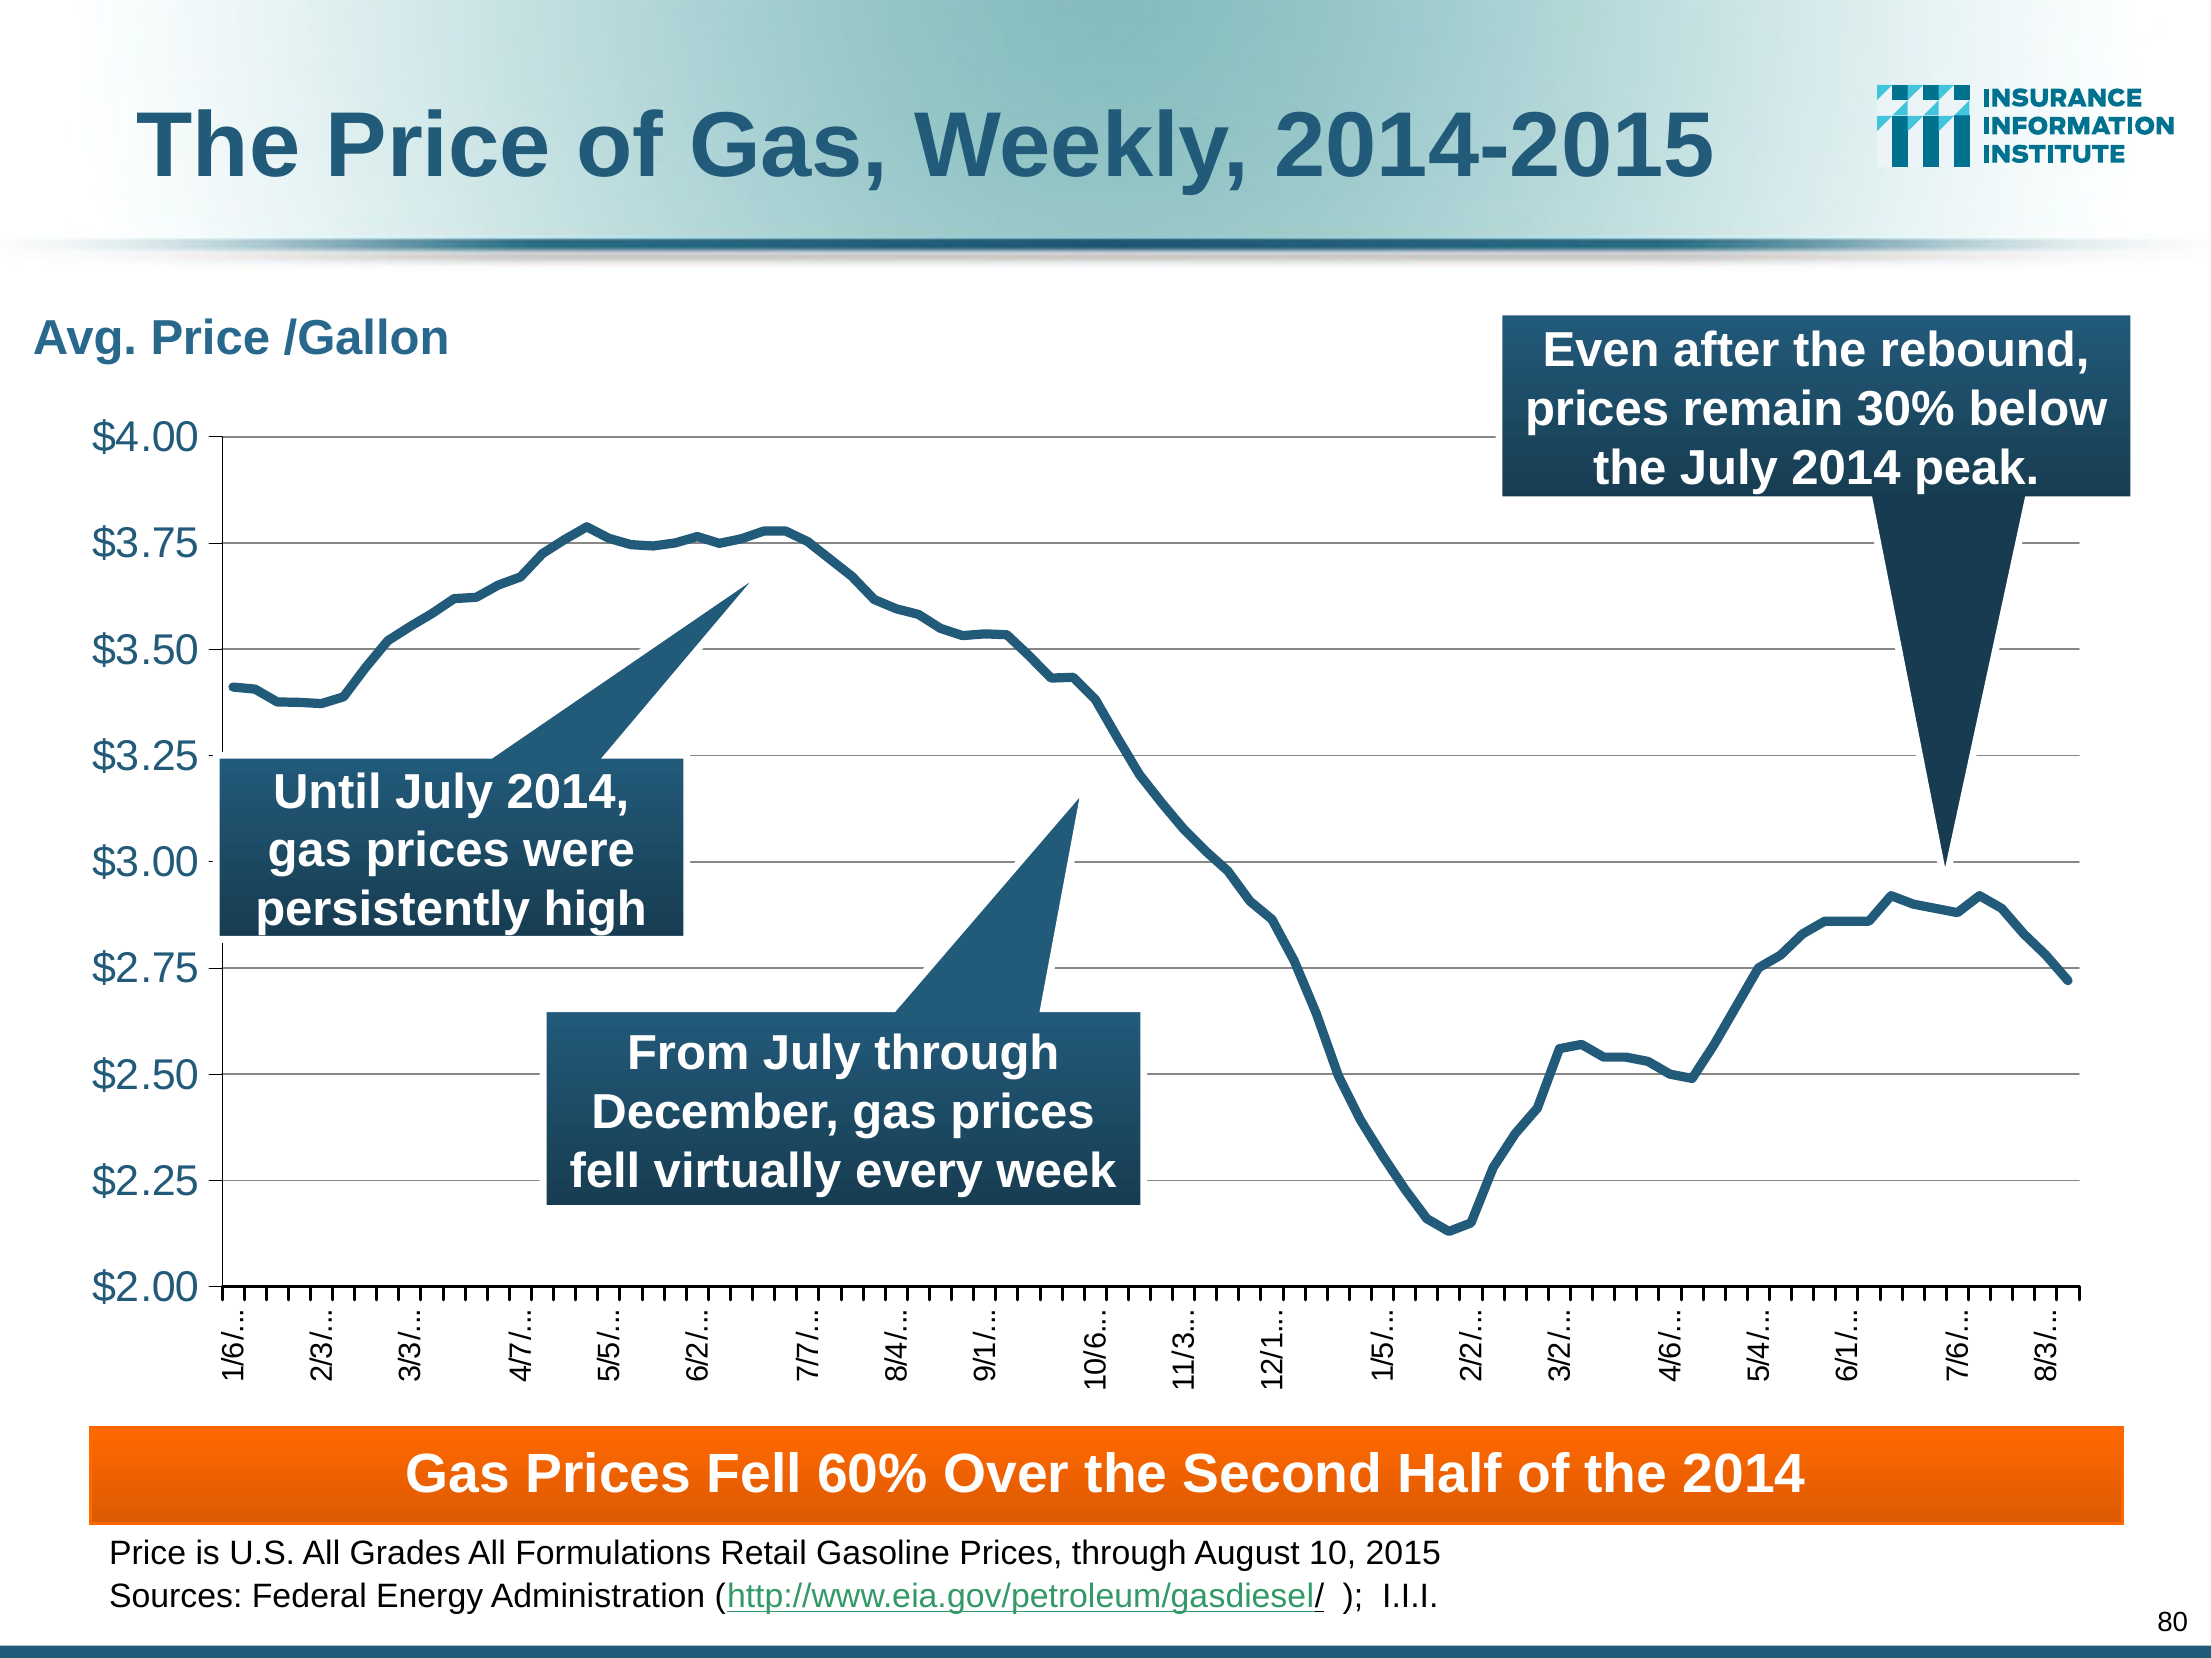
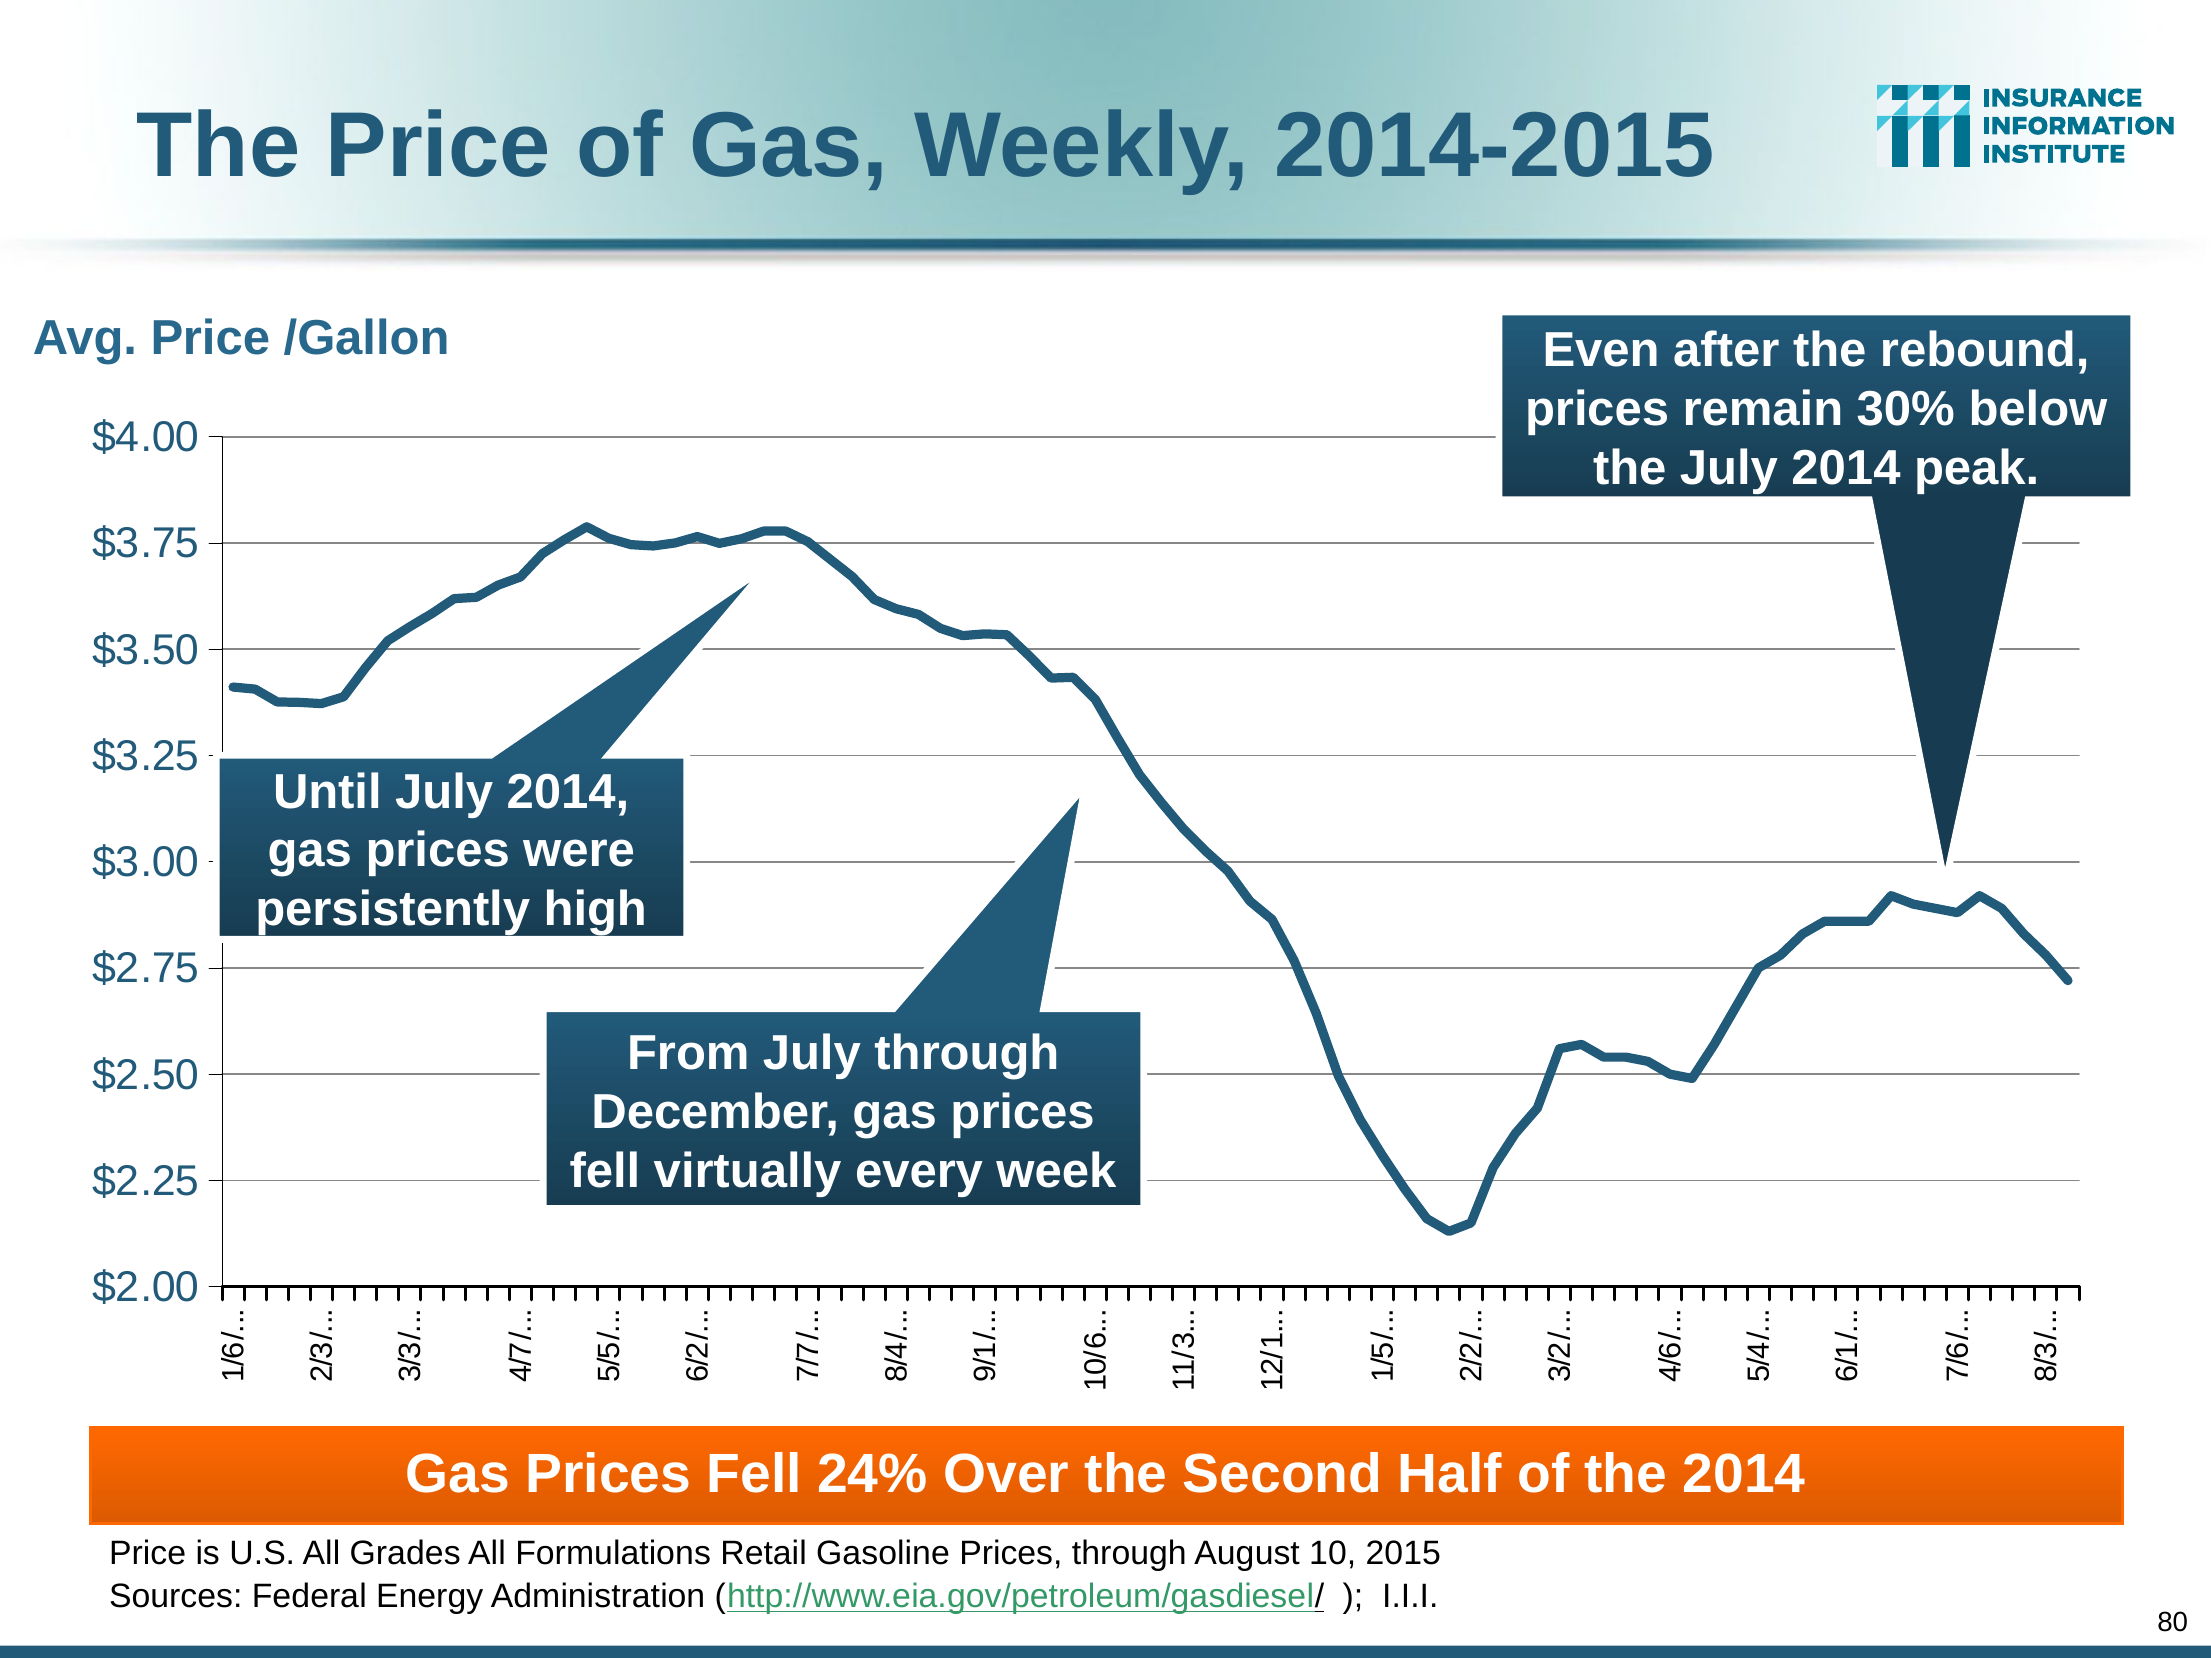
60%: 60% -> 24% (872, 1474)
